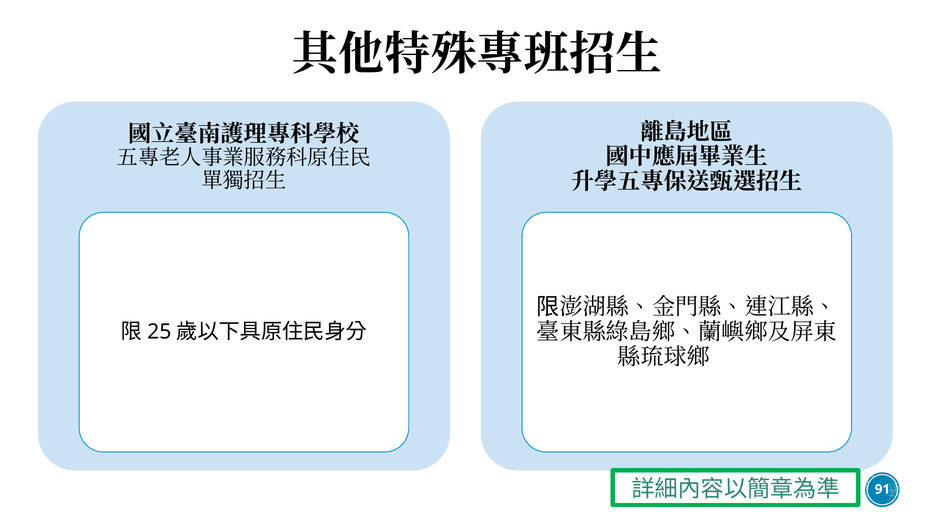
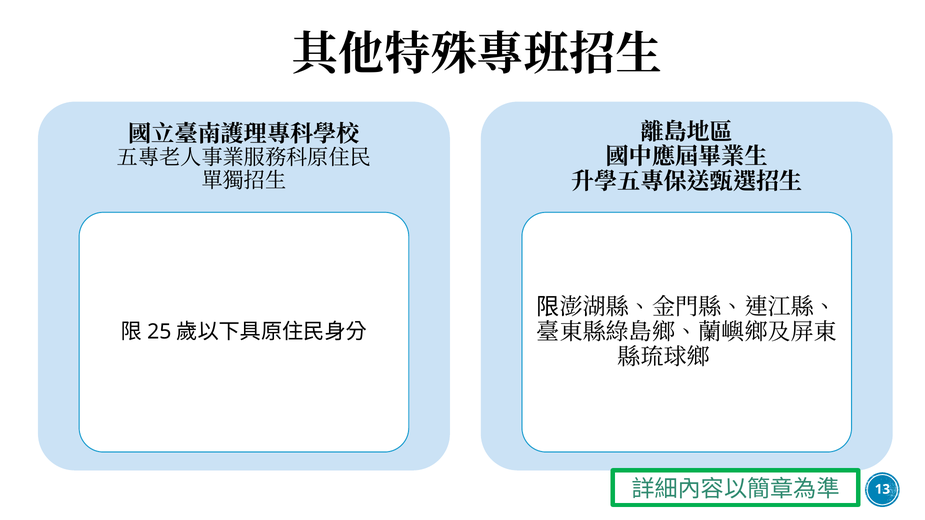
91: 91 -> 13 (882, 490)
